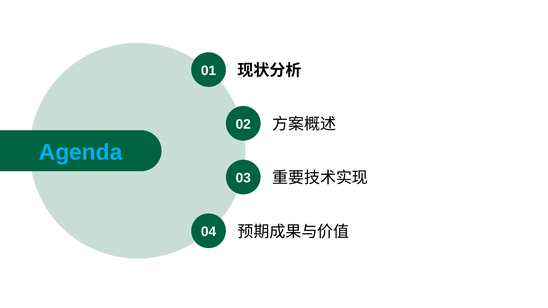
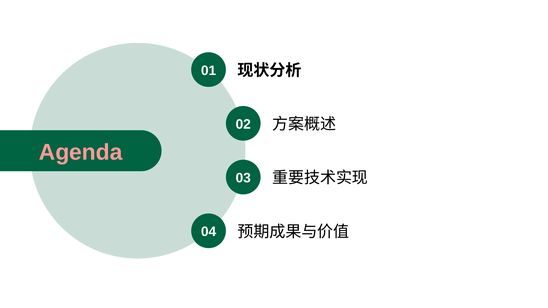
Agenda colour: light blue -> pink (81, 152)
